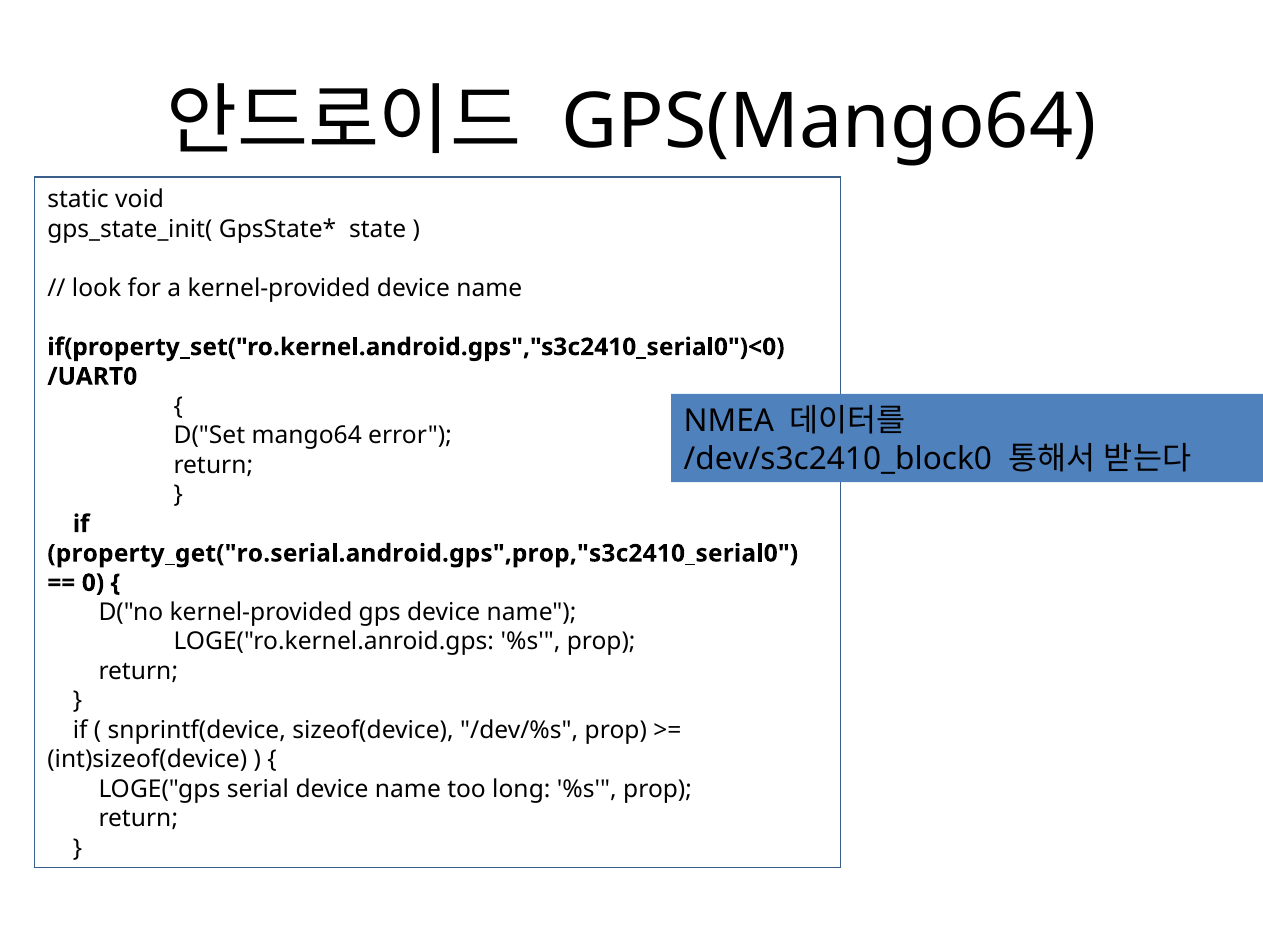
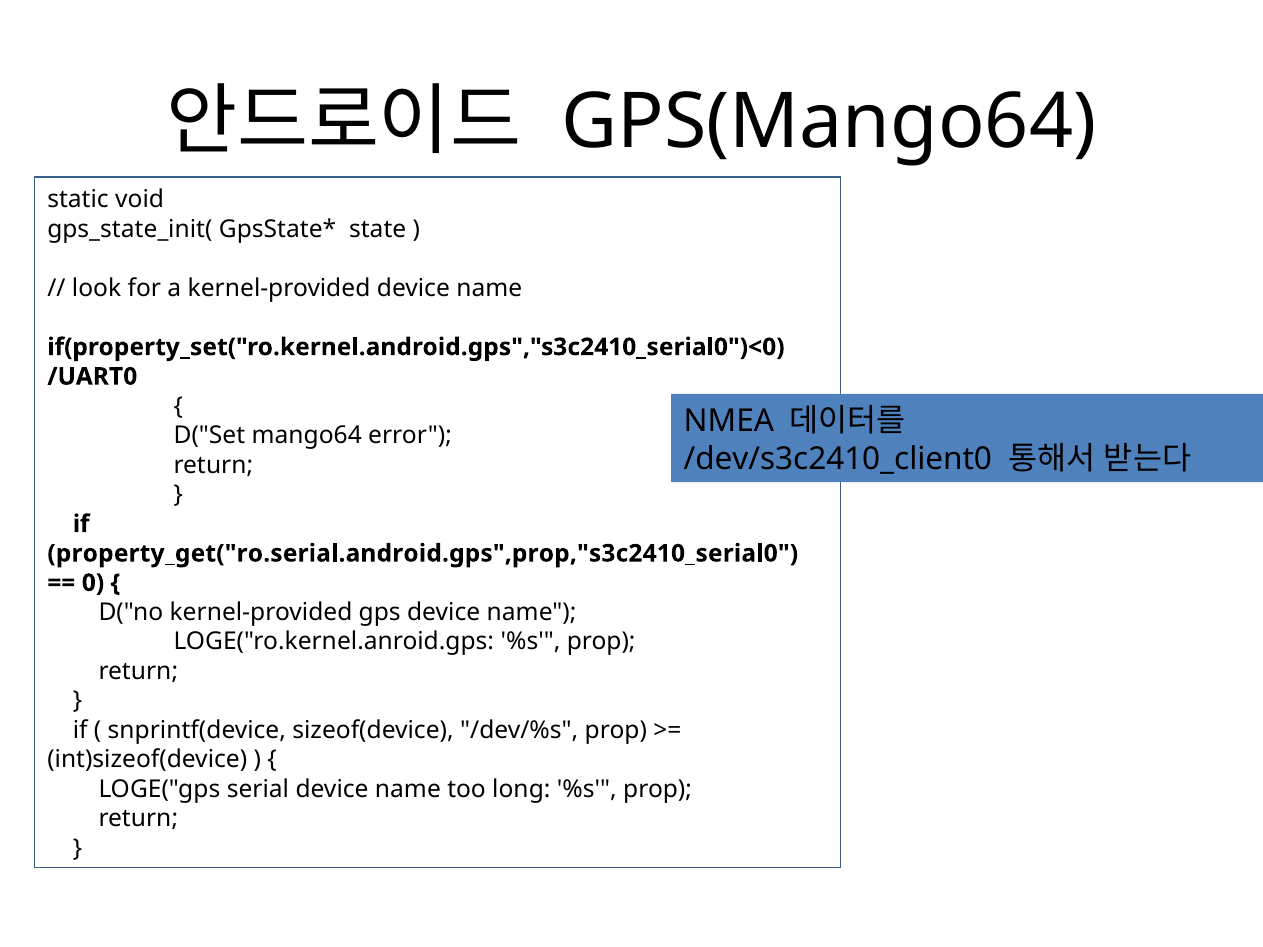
/dev/s3c2410_block0: /dev/s3c2410_block0 -> /dev/s3c2410_client0 (838, 459)
